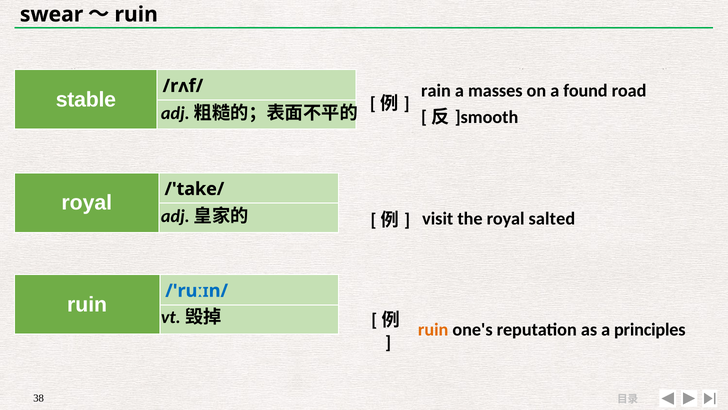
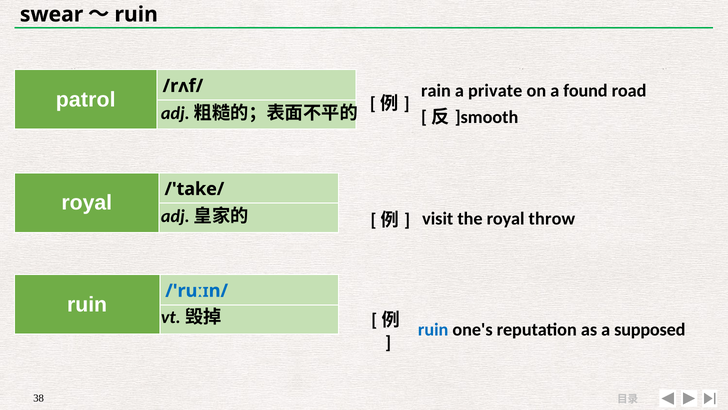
masses: masses -> private (495, 90)
stable: stable -> patrol (86, 100)
salted: salted -> throw (552, 218)
ruin colour: orange -> blue (433, 329)
principles: principles -> supposed (650, 329)
